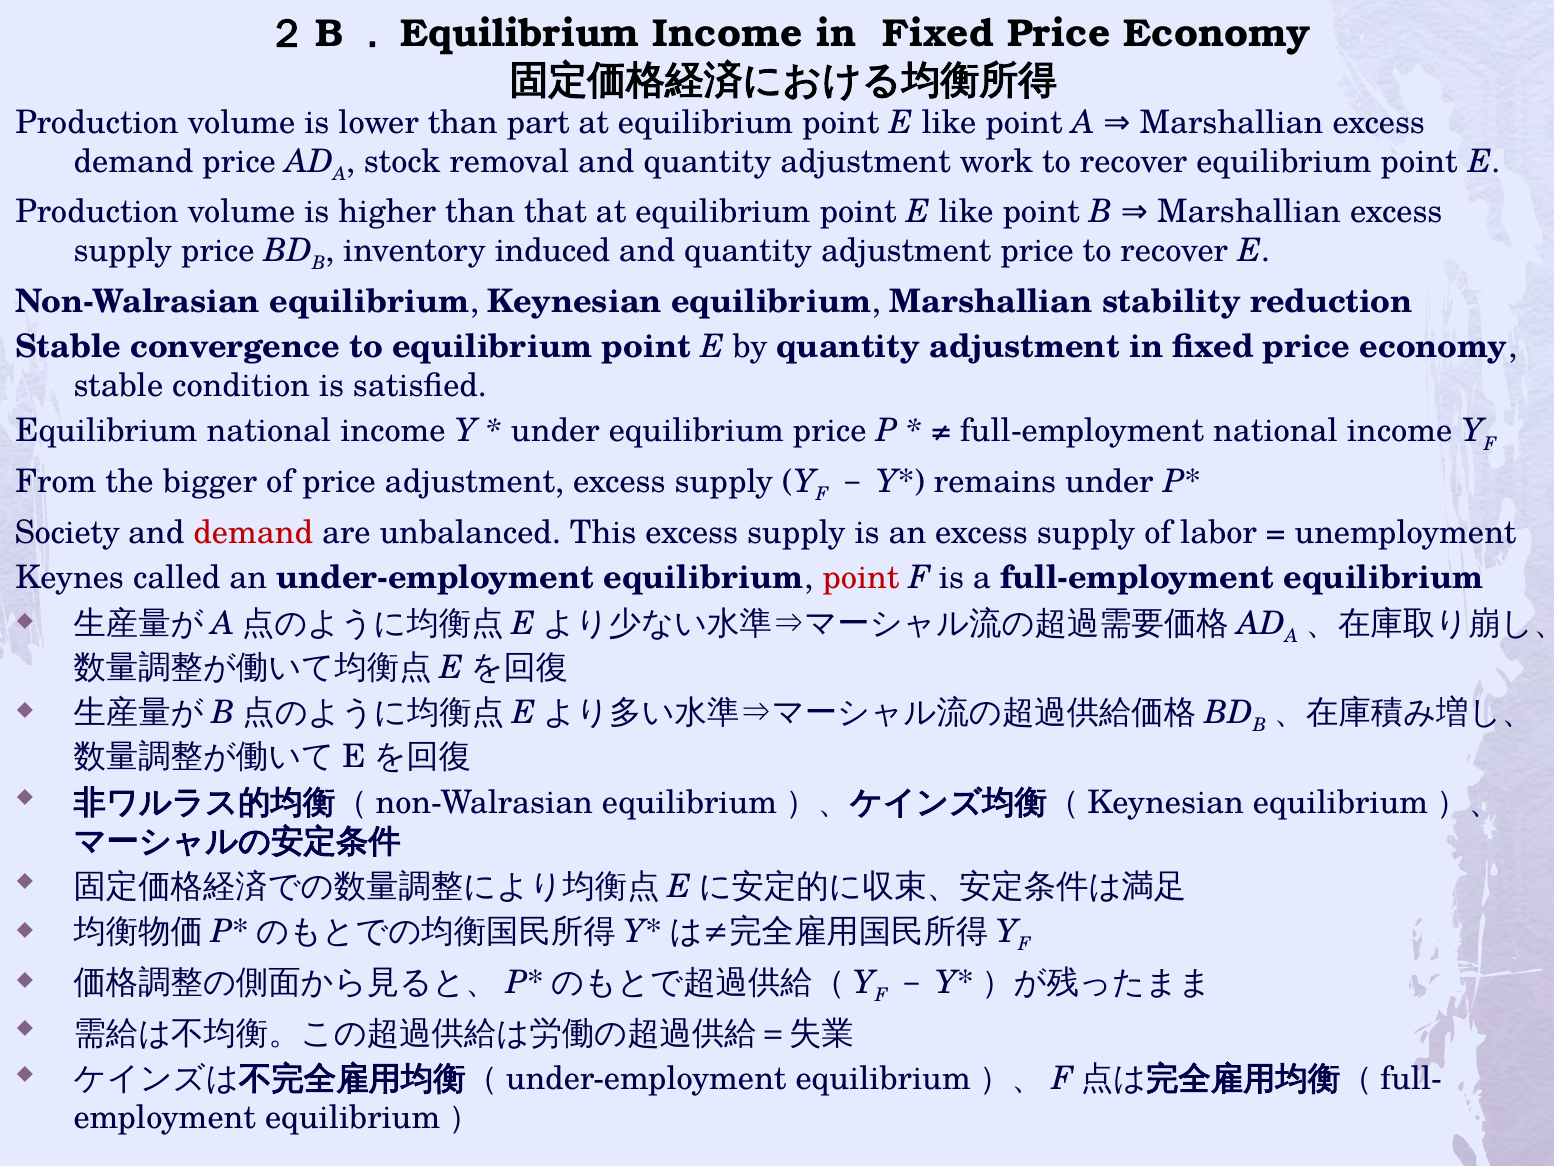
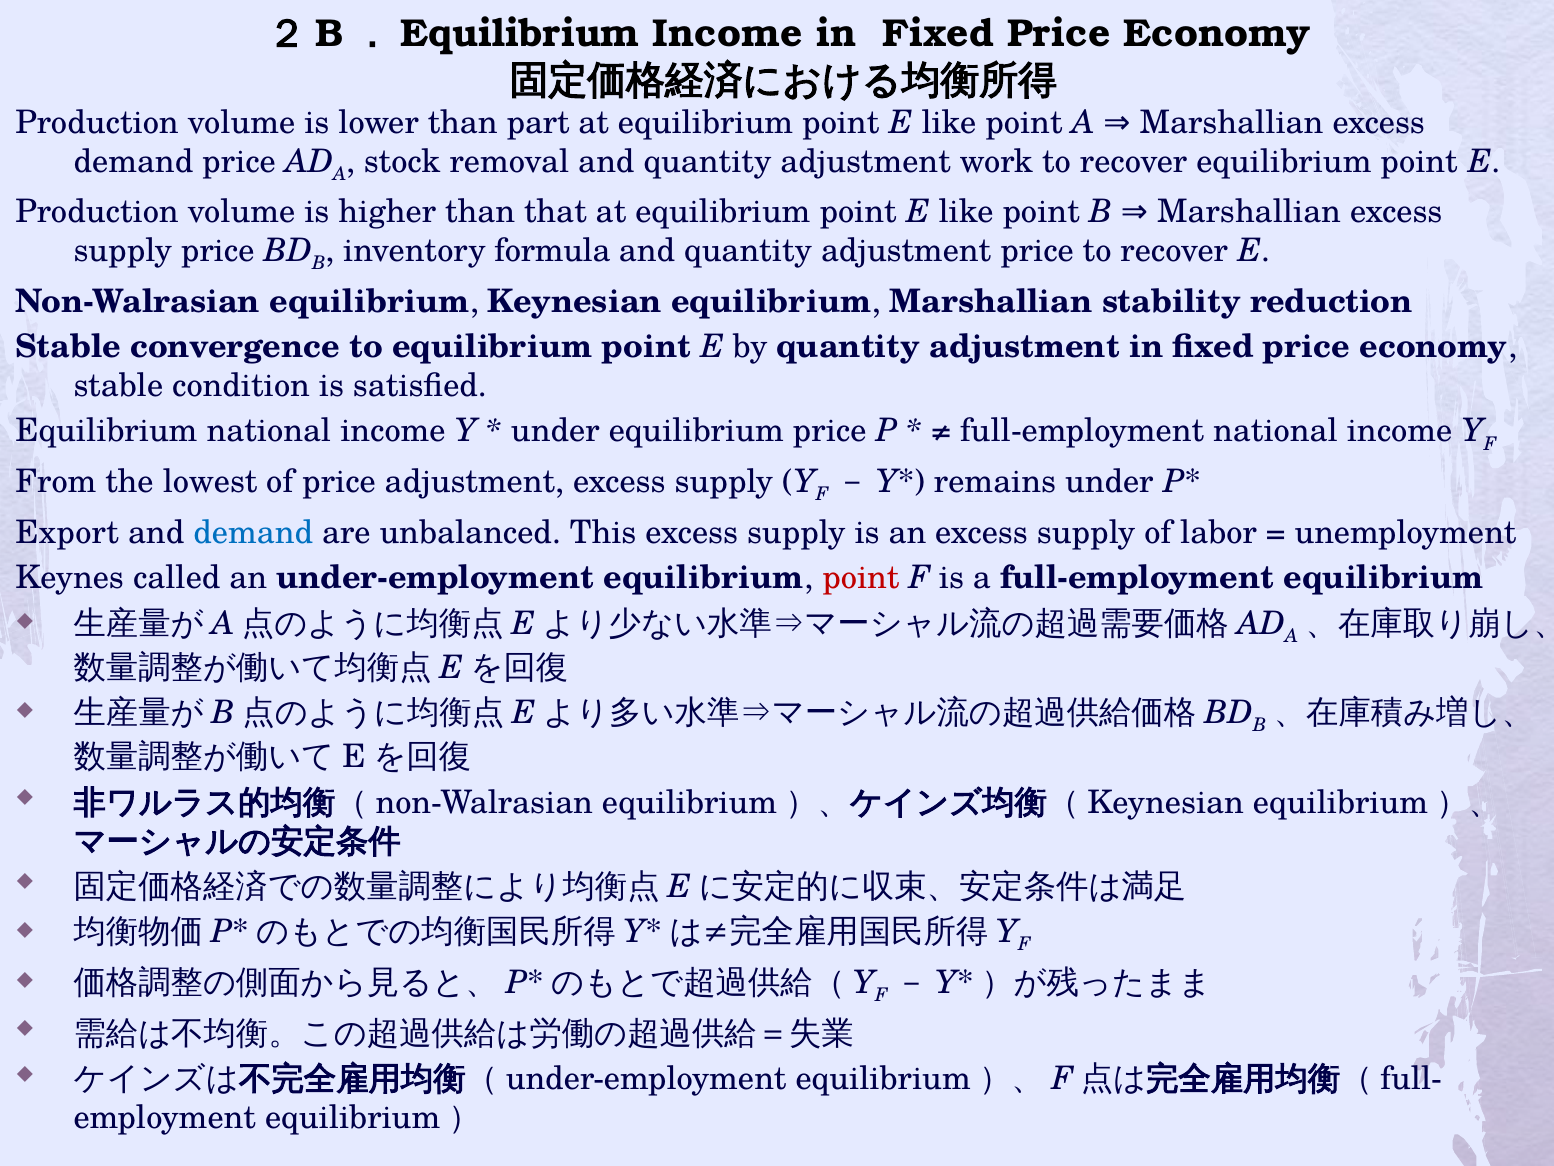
induced: induced -> formula (553, 251)
bigger: bigger -> lowest (210, 482)
Society: Society -> Export (67, 532)
demand colour: red -> blue (253, 532)
